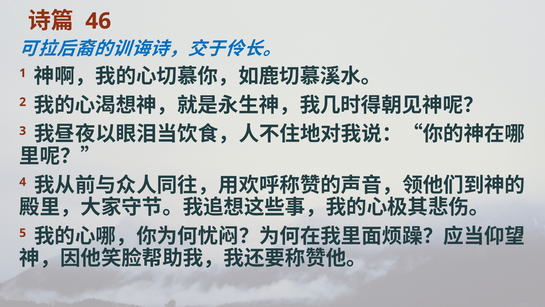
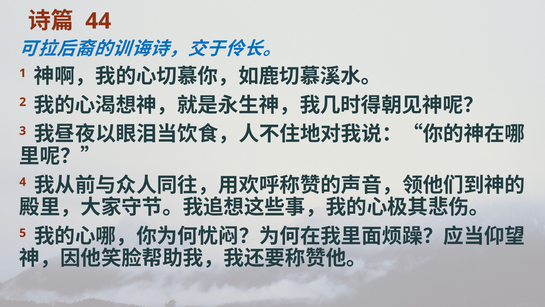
46: 46 -> 44 (98, 21)
